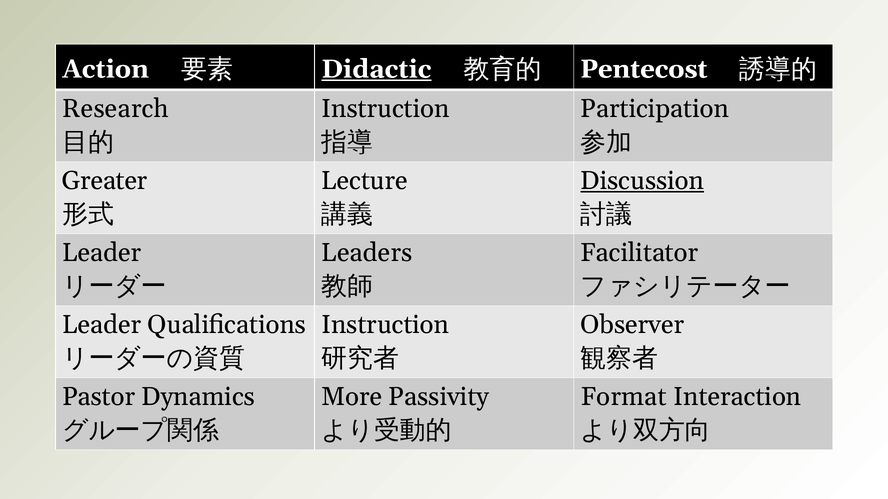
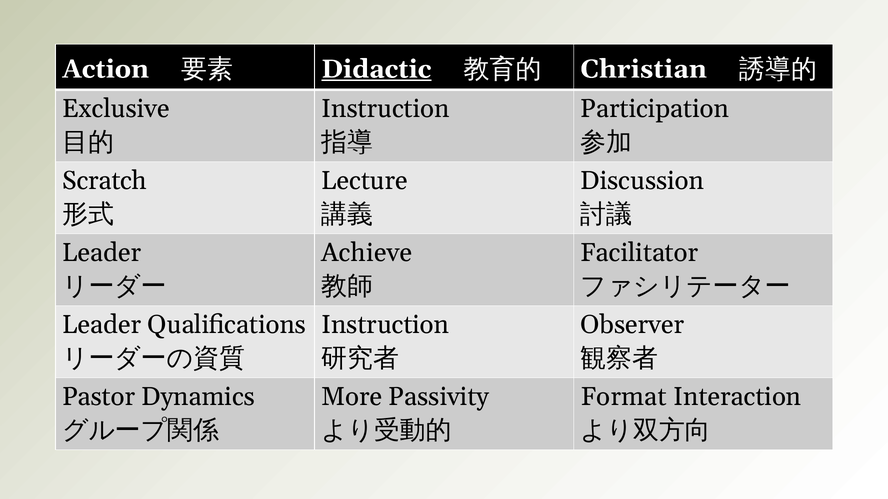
Pentecost: Pentecost -> Christian (644, 69)
Research: Research -> Exclusive (116, 109)
Greater: Greater -> Scratch (105, 181)
Discussion underline: present -> none (642, 181)
Leaders: Leaders -> Achieve (367, 253)
